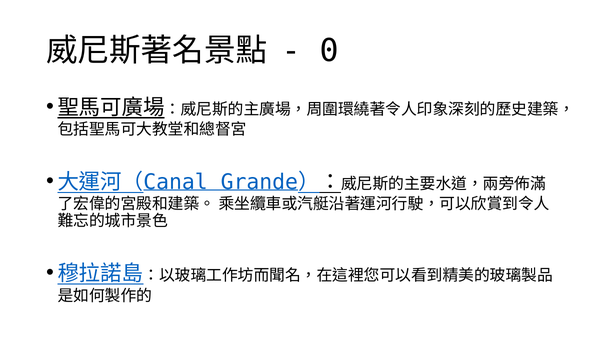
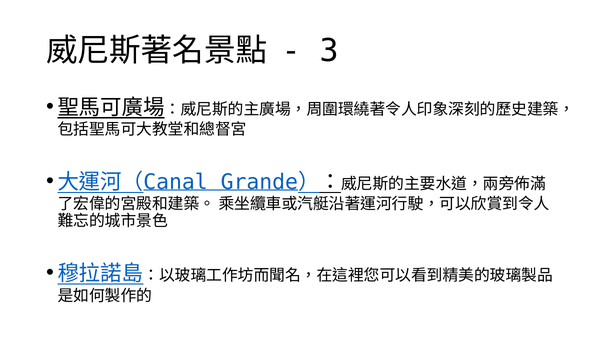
0: 0 -> 3 (329, 51)
